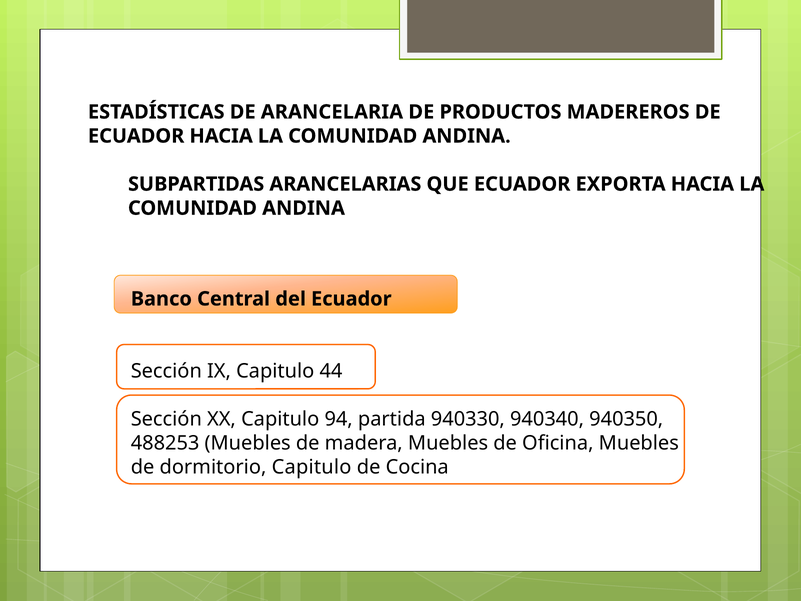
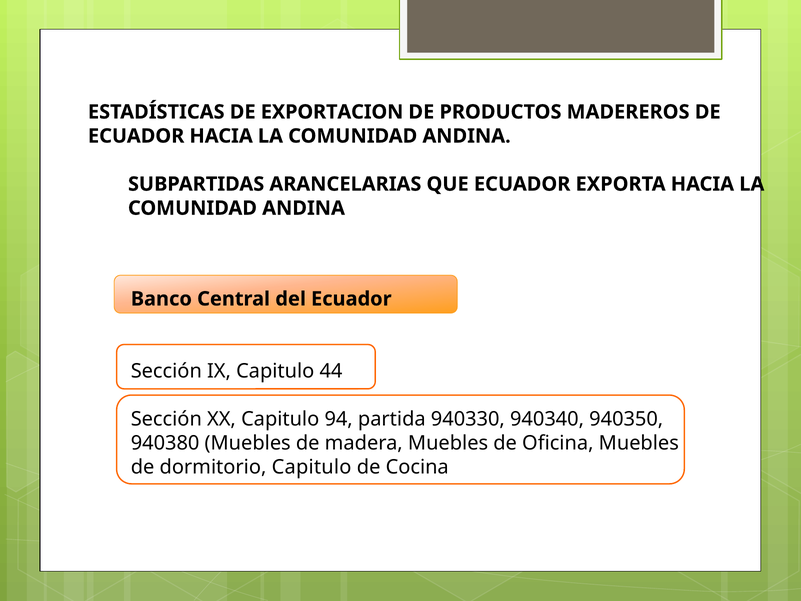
ARANCELARIA: ARANCELARIA -> EXPORTACION (332, 112)
488253: 488253 -> 940380 (165, 443)
